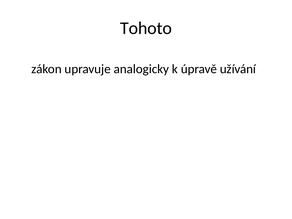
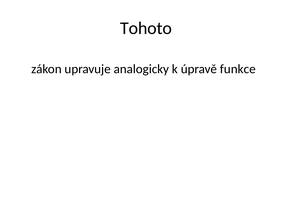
užívání: užívání -> funkce (238, 69)
